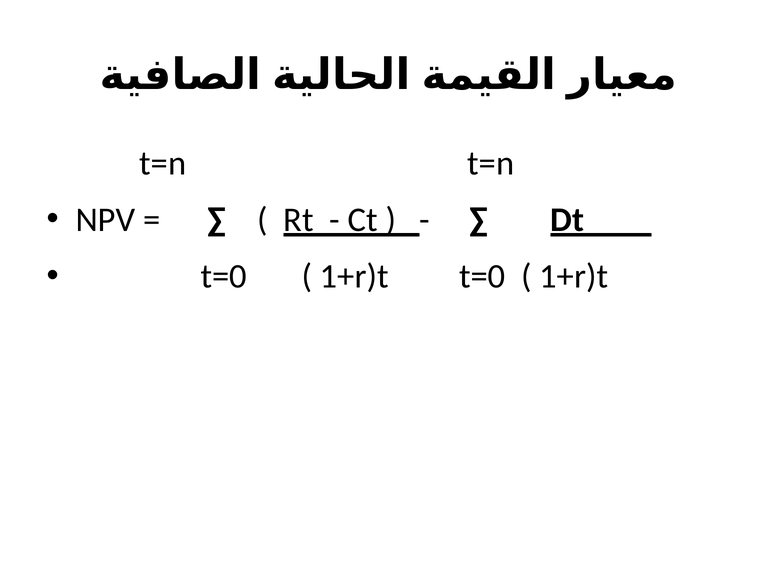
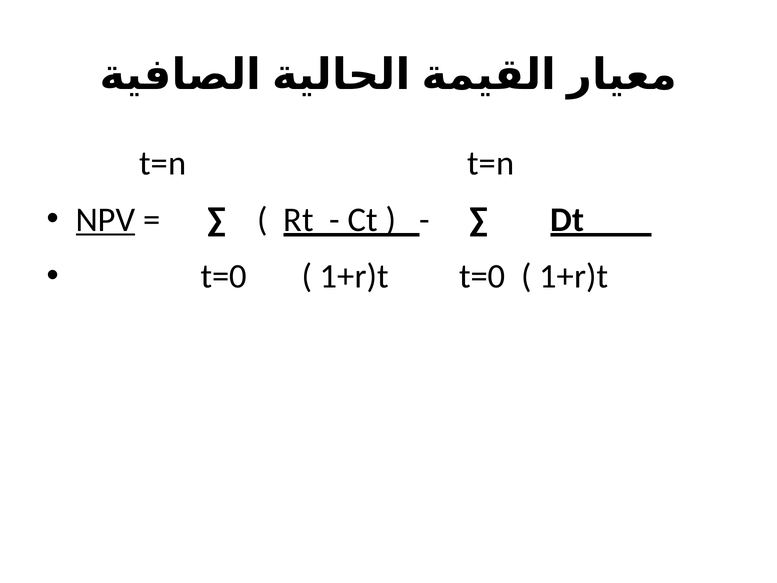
NPV underline: none -> present (106, 220)
